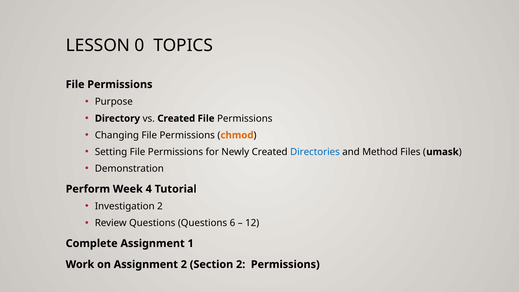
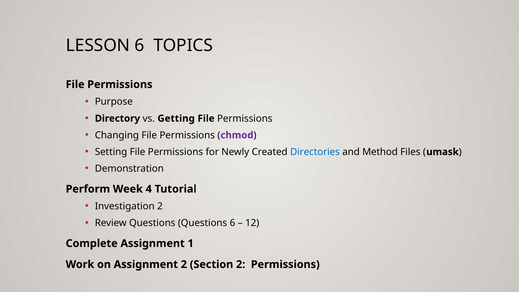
LESSON 0: 0 -> 6 (139, 45)
vs Created: Created -> Getting (176, 118)
chmod colour: orange -> purple (237, 135)
